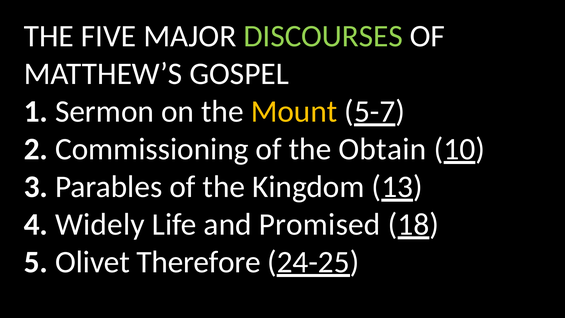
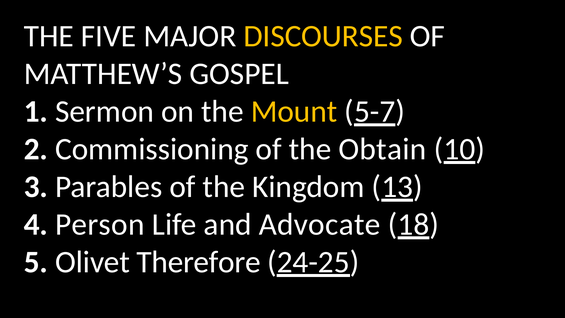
DISCOURSES colour: light green -> yellow (323, 36)
Widely: Widely -> Person (100, 224)
Promised: Promised -> Advocate (320, 224)
